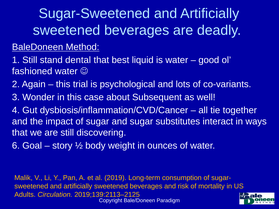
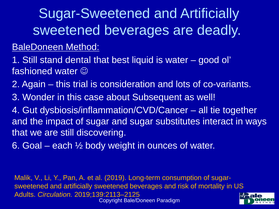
psychological: psychological -> consideration (127, 84)
story: story -> each (62, 146)
